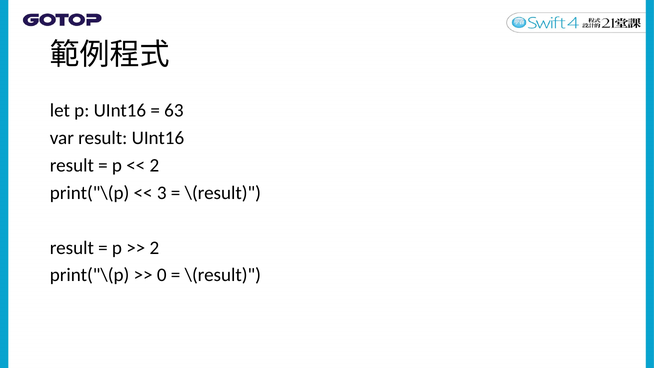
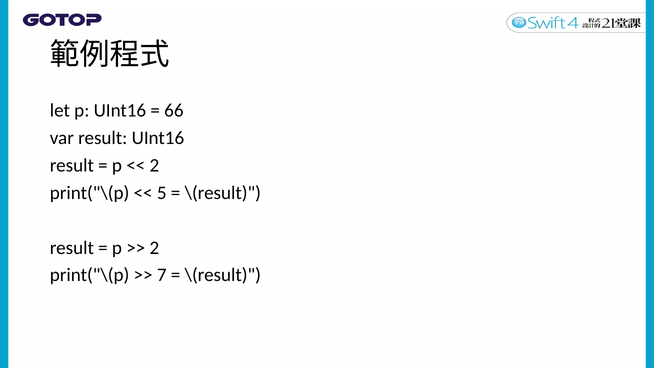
63: 63 -> 66 (174, 111)
3: 3 -> 5 (162, 193)
0: 0 -> 7 (162, 275)
